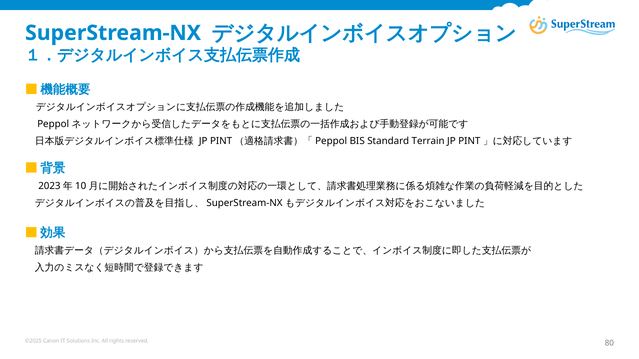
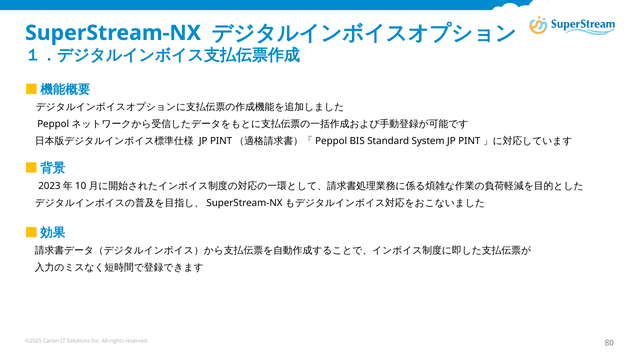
Terrain: Terrain -> System (428, 141)
